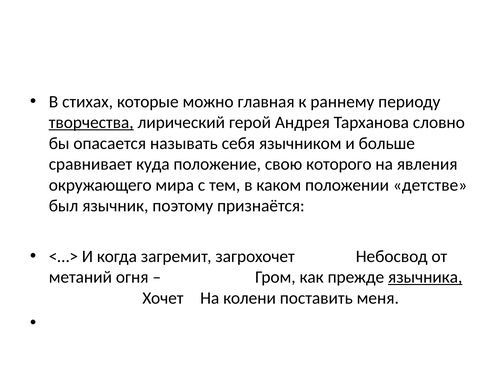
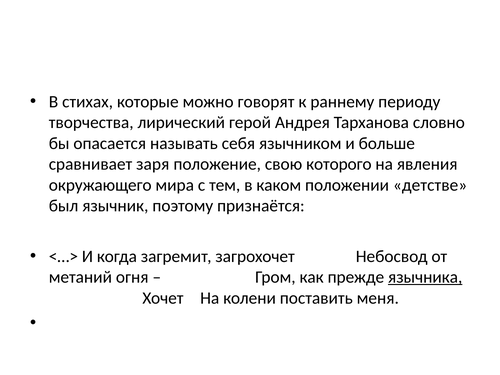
главная: главная -> говорят (266, 102)
творчества underline: present -> none (91, 122)
куда: куда -> заря (153, 164)
